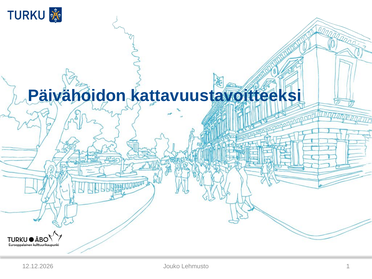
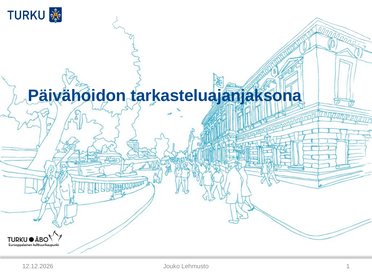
kattavuustavoitteeksi: kattavuustavoitteeksi -> tarkasteluajanjaksona (216, 96)
